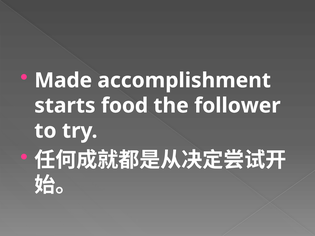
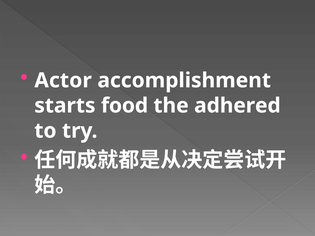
Made: Made -> Actor (63, 81)
follower: follower -> adhered (237, 106)
